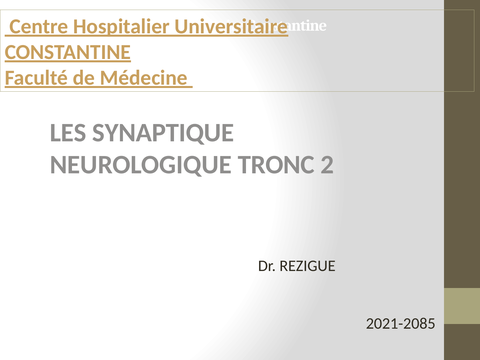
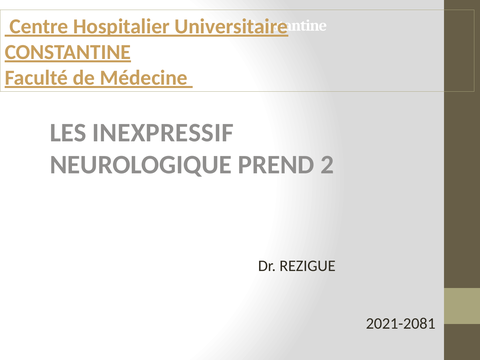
SYNAPTIQUE: SYNAPTIQUE -> INEXPRESSIF (163, 133)
TRONC: TRONC -> PREND (276, 165)
2021-2085: 2021-2085 -> 2021-2081 (401, 323)
